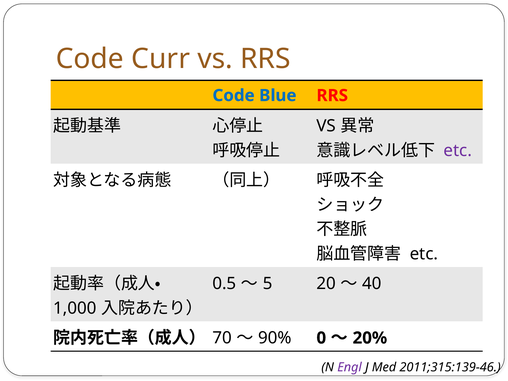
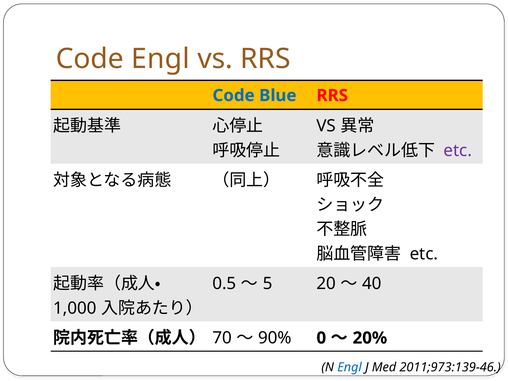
Code Curr: Curr -> Engl (161, 59)
Engl colour: purple -> blue (350, 367)
2011;315:139-46: 2011;315:139-46 -> 2011;973:139-46 (450, 367)
